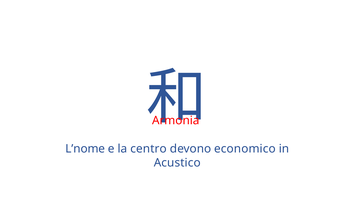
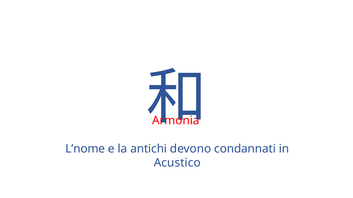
centro: centro -> antichi (149, 149)
economico: economico -> condannati (245, 149)
